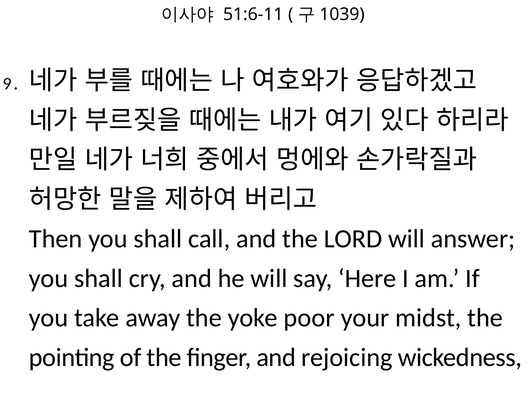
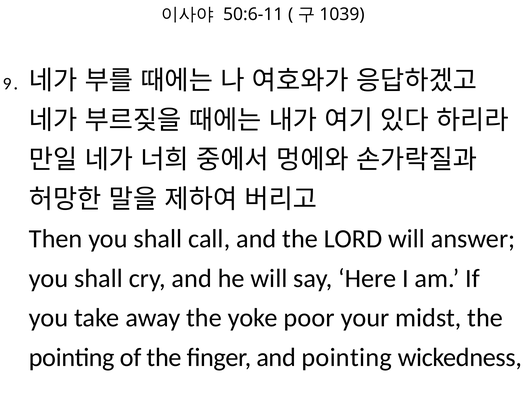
51:6-11: 51:6-11 -> 50:6-11 (253, 14)
and rejoicing: rejoicing -> pointing (347, 357)
